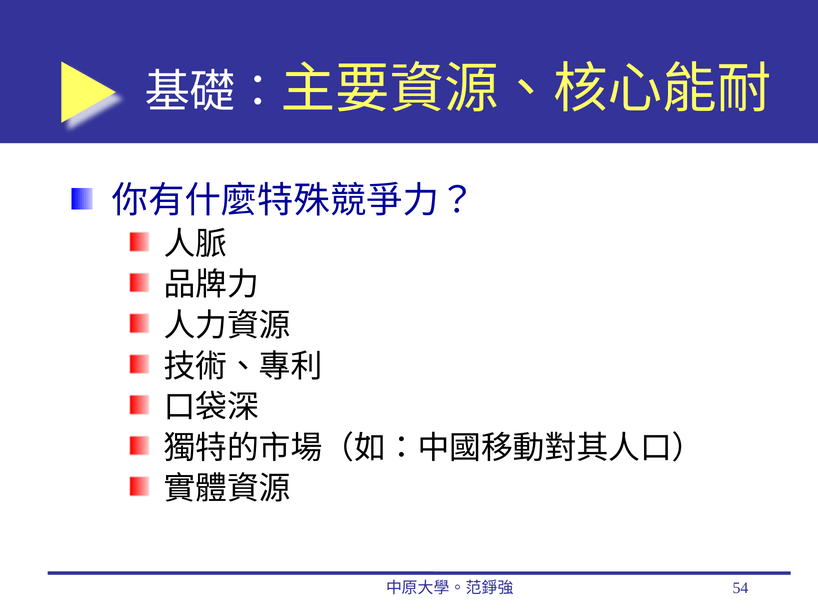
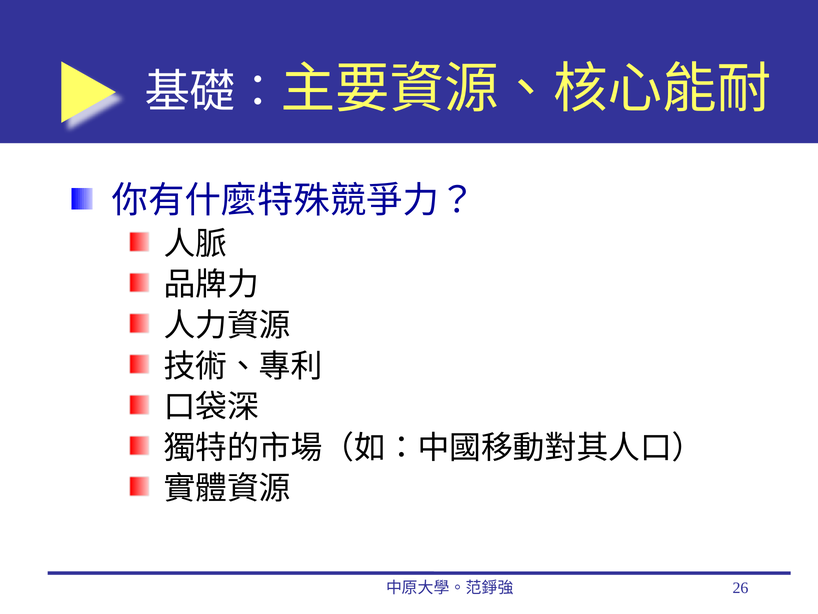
54: 54 -> 26 (740, 587)
